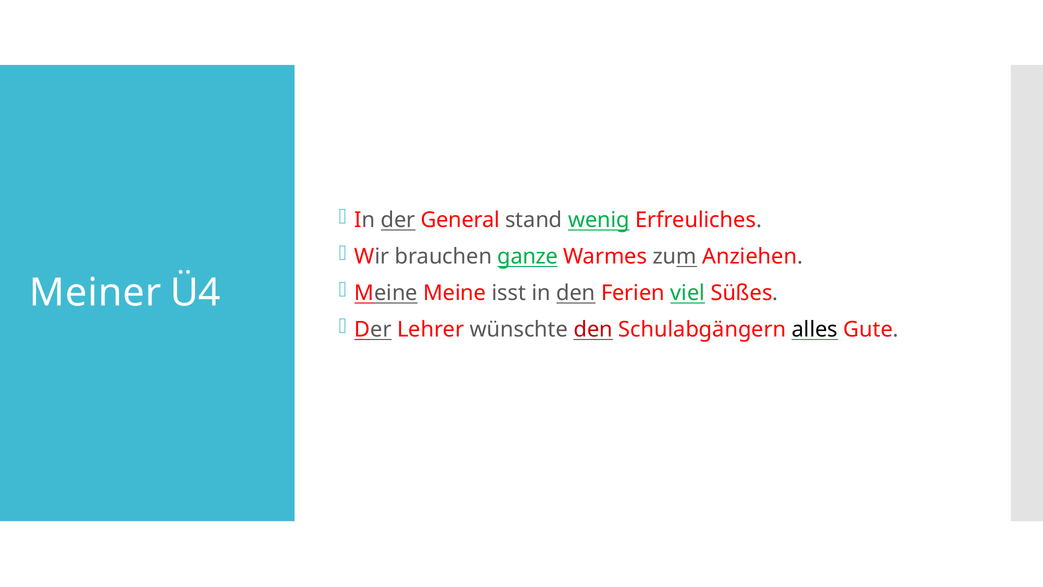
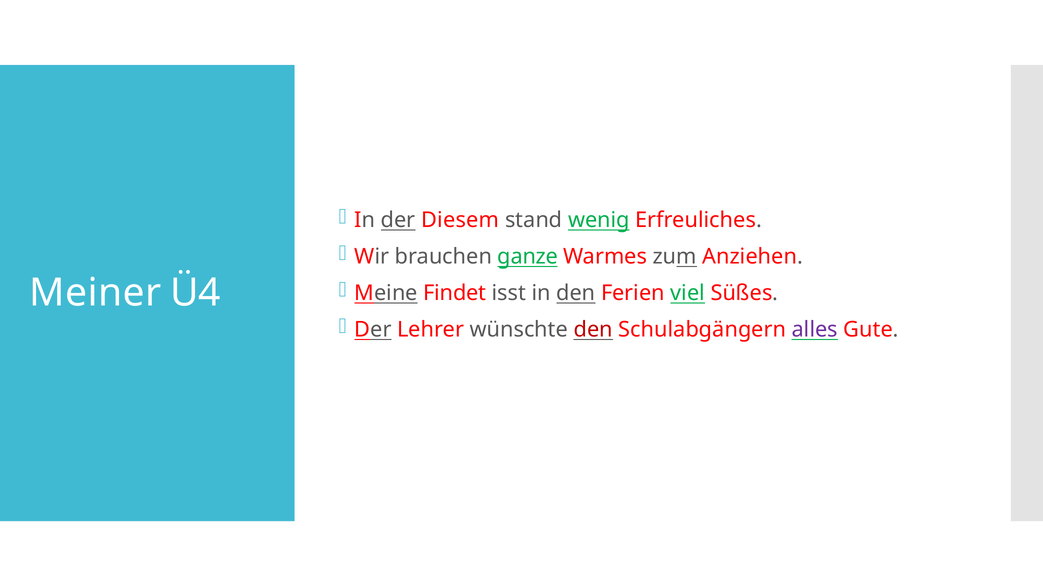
General: General -> Diesem (460, 220)
Meine Meine: Meine -> Findet (455, 293)
alles colour: black -> purple (815, 329)
